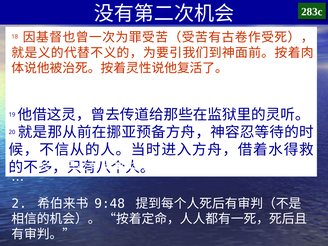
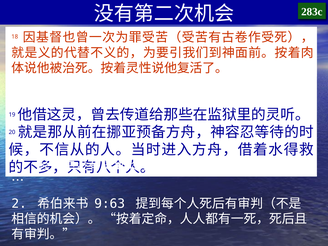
9:48: 9:48 -> 9:63 (110, 204)
